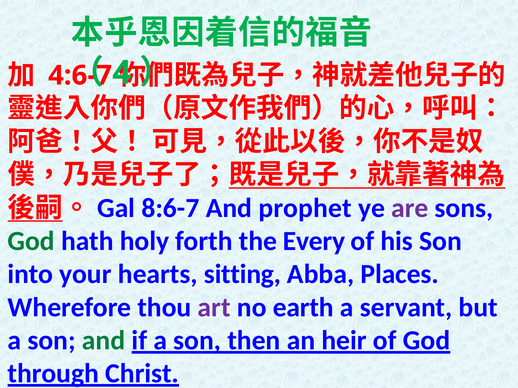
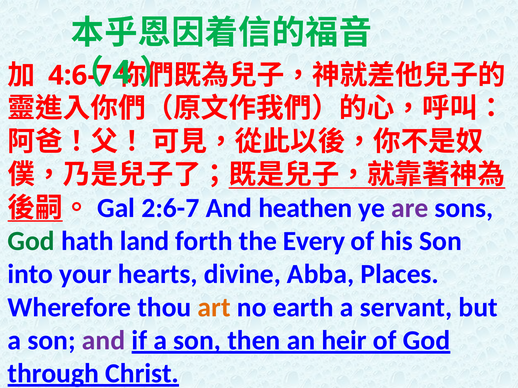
8:6-7: 8:6-7 -> 2:6-7 (170, 208)
prophet: prophet -> heathen (305, 208)
holy: holy -> land (145, 241)
sitting: sitting -> divine (242, 274)
art colour: purple -> orange (214, 308)
and colour: green -> purple (104, 341)
